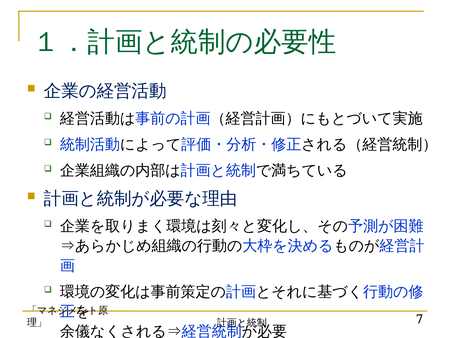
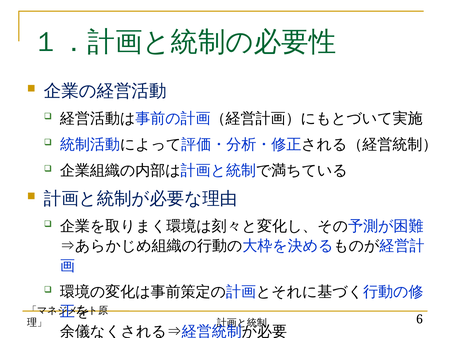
7: 7 -> 6 (420, 319)
